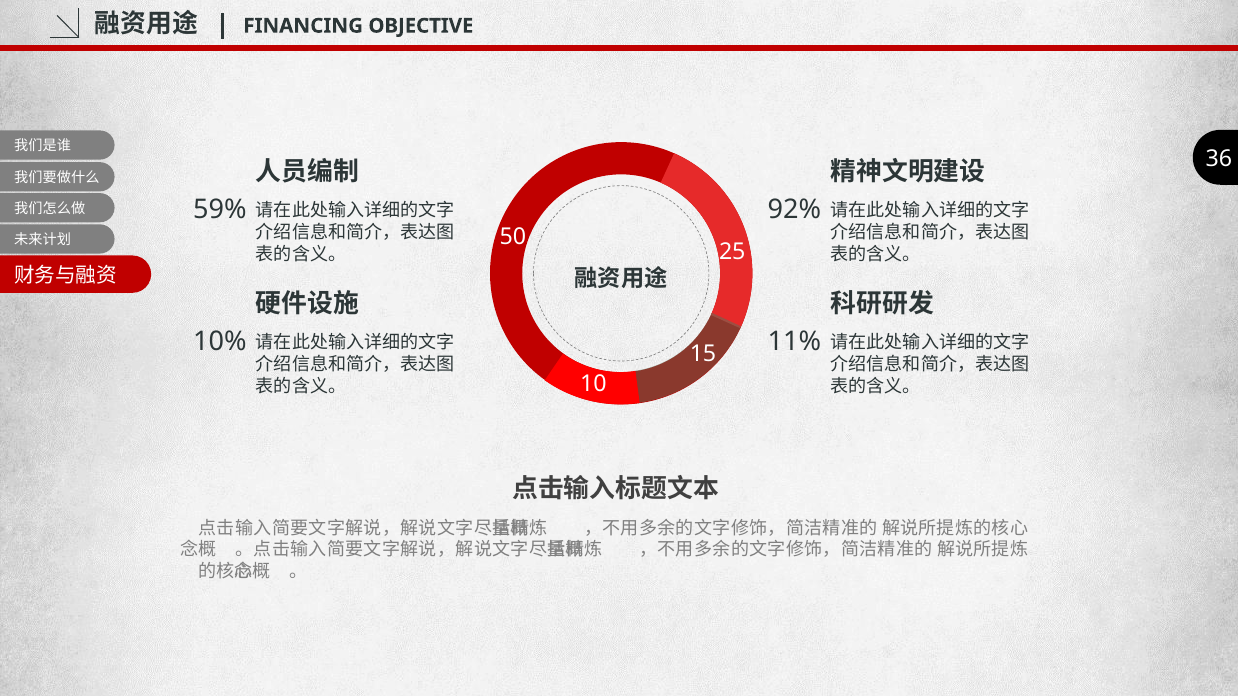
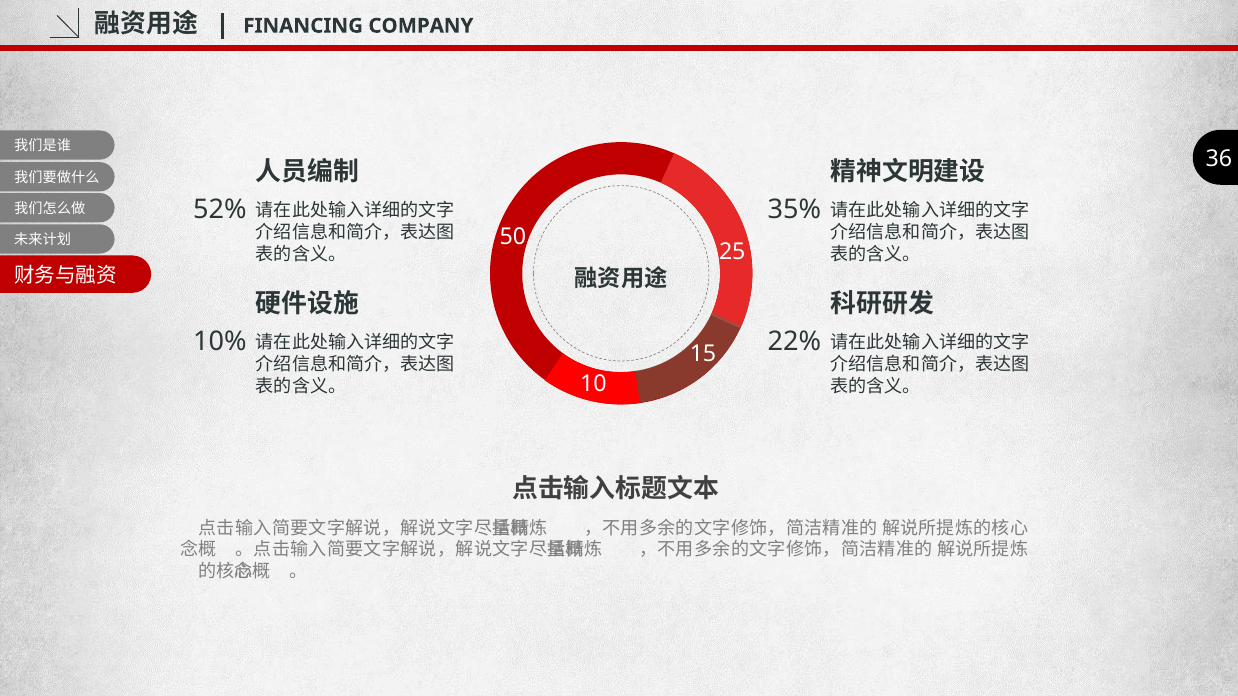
OBJECTIVE: OBJECTIVE -> COMPANY (421, 26)
59%: 59% -> 52% (220, 210)
92%: 92% -> 35% (794, 210)
11%: 11% -> 22% (794, 342)
